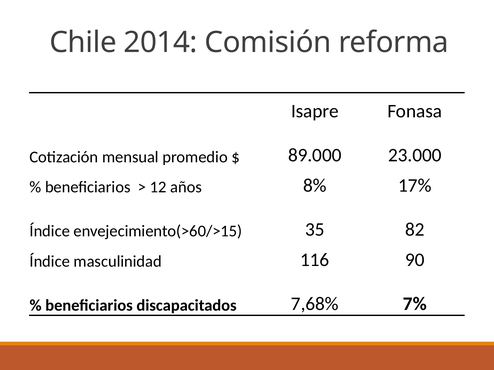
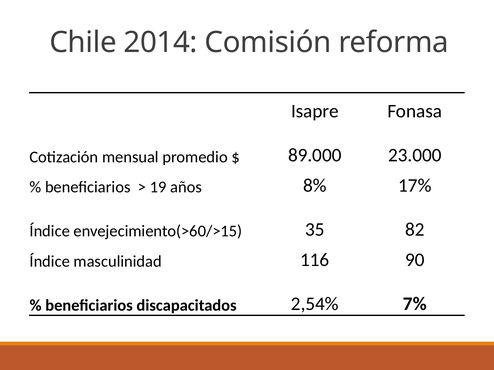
12: 12 -> 19 (158, 187)
7,68%: 7,68% -> 2,54% (315, 304)
